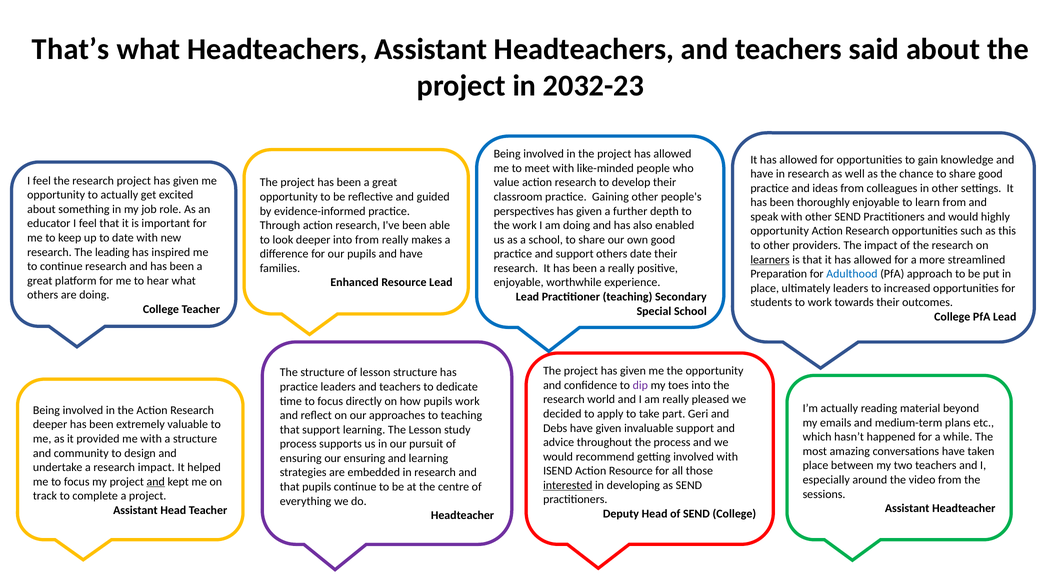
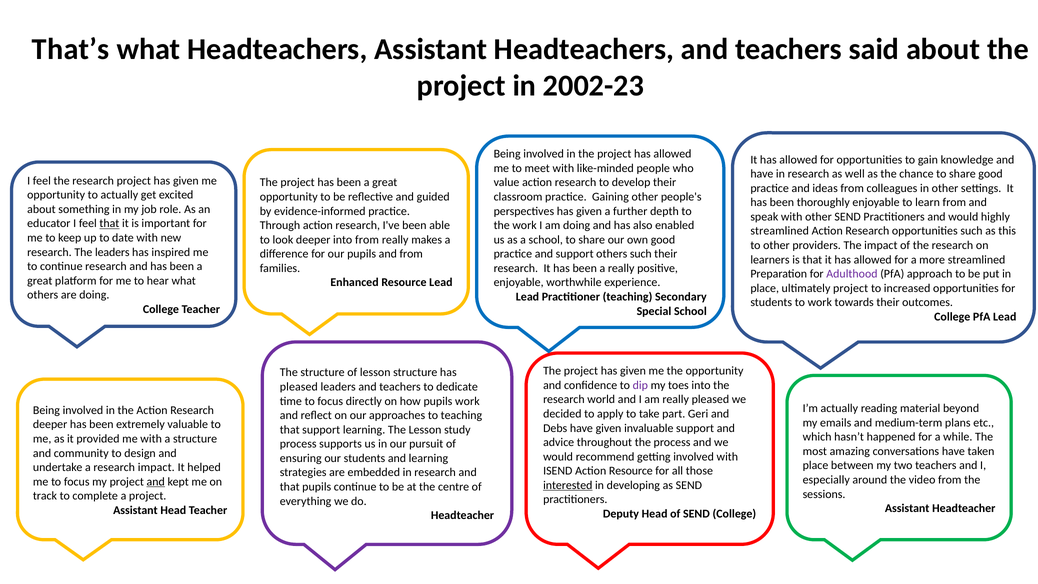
2032-23: 2032-23 -> 2002-23 (594, 86)
that underline: none -> present (109, 223)
opportunity: opportunity -> streamlined (780, 231)
The leading: leading -> leaders (112, 252)
pupils and have: have -> from (411, 254)
others date: date -> such (641, 254)
learners underline: present -> none (770, 260)
Adulthood colour: blue -> purple (852, 274)
ultimately leaders: leaders -> project (851, 288)
practice: practice -> pleased (299, 387)
our ensuring: ensuring -> students (364, 458)
